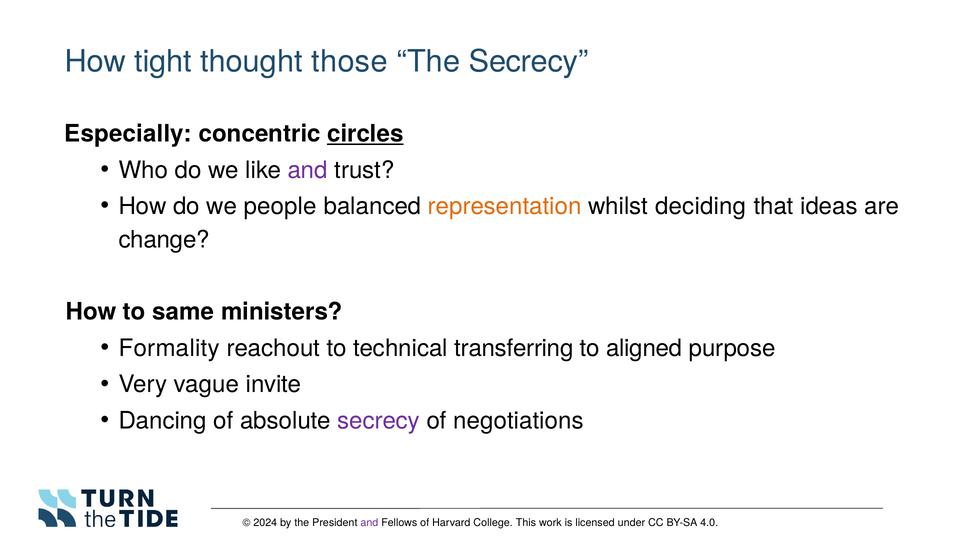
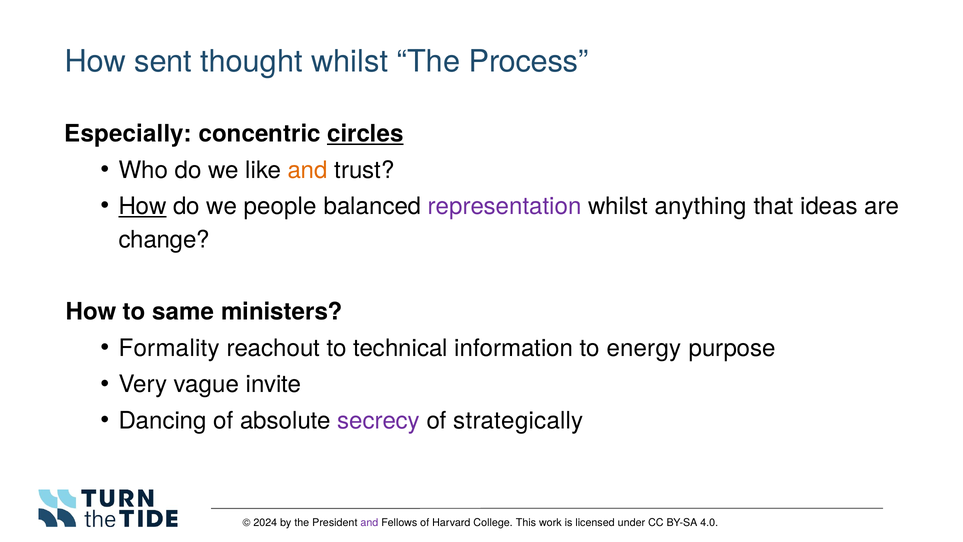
tight: tight -> sent (163, 62)
thought those: those -> whilst (350, 62)
The Secrecy: Secrecy -> Process (529, 62)
and colour: purple -> orange (308, 170)
How underline: none -> present (143, 206)
representation colour: orange -> purple (505, 206)
deciding: deciding -> anything (701, 206)
transferring: transferring -> information (514, 348)
aligned: aligned -> energy (644, 348)
negotiations: negotiations -> strategically (518, 420)
